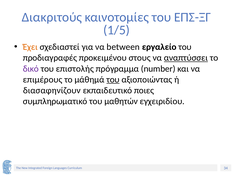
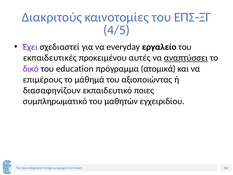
1/5: 1/5 -> 4/5 (116, 30)
Έχει colour: orange -> purple (30, 47)
between: between -> everyday (123, 47)
προδιαγραφές: προδιαγραφές -> εκπαιδευτικές (50, 58)
στους: στους -> αυτές (140, 58)
επιστολής: επιστολής -> education (75, 69)
number: number -> ατομικά (158, 69)
του underline: present -> none (113, 79)
